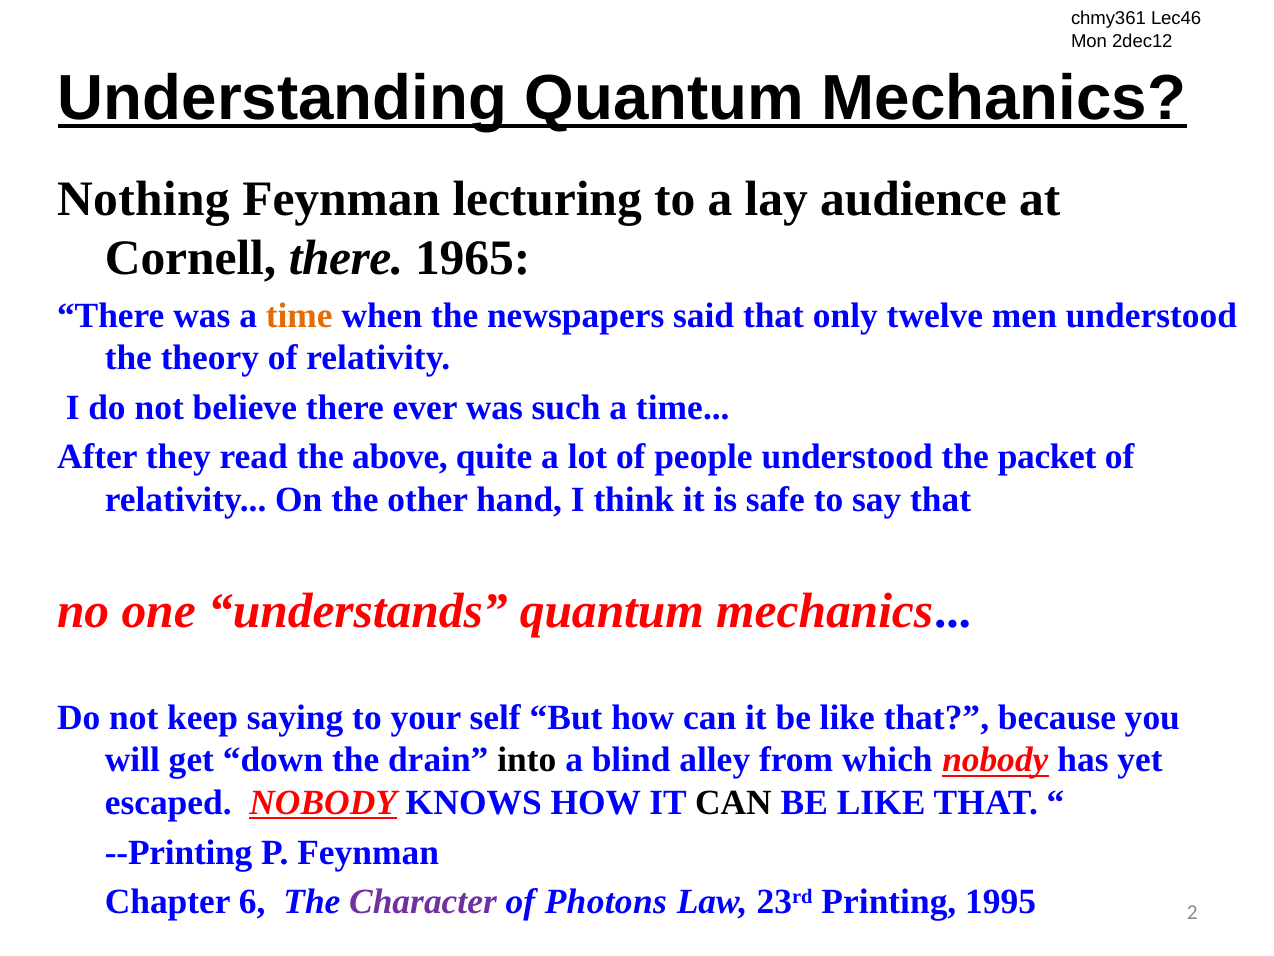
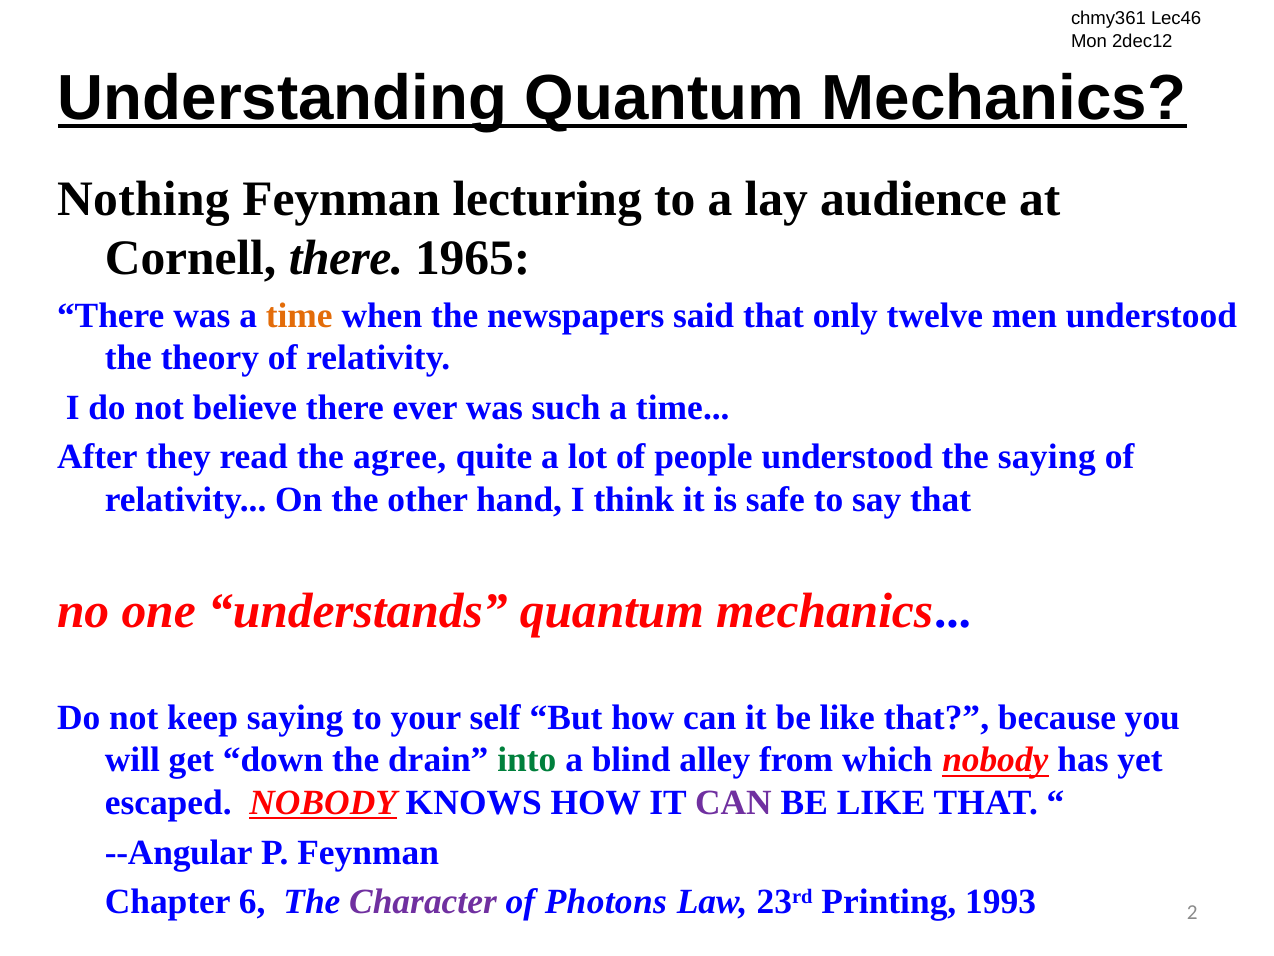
above: above -> agree (400, 457)
the packet: packet -> saying (1047, 457)
into colour: black -> green (527, 760)
CAN colour: black -> purple (733, 802)
--Printing: --Printing -> --Angular (179, 852)
1995: 1995 -> 1993 (1001, 901)
